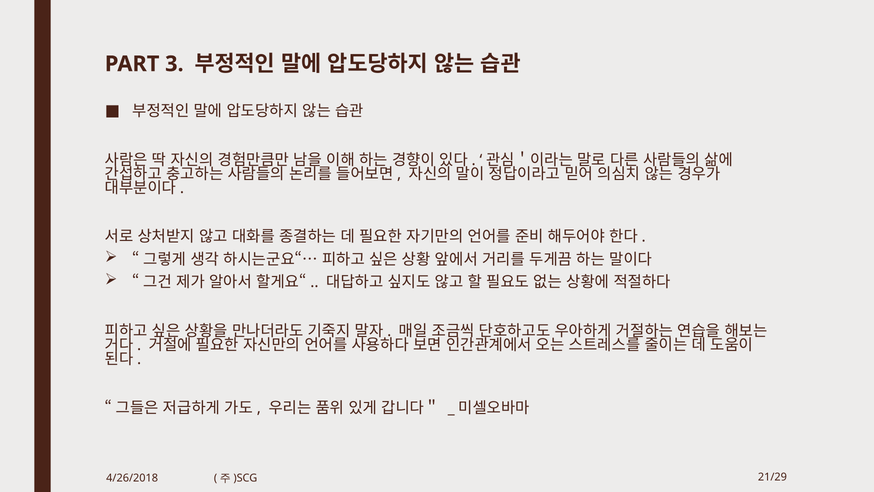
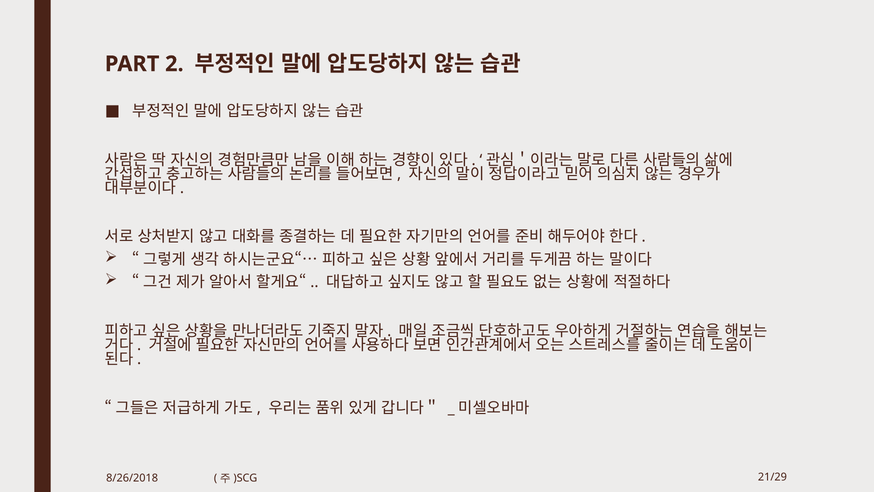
3: 3 -> 2 (174, 64)
4/26/2018: 4/26/2018 -> 8/26/2018 (132, 478)
